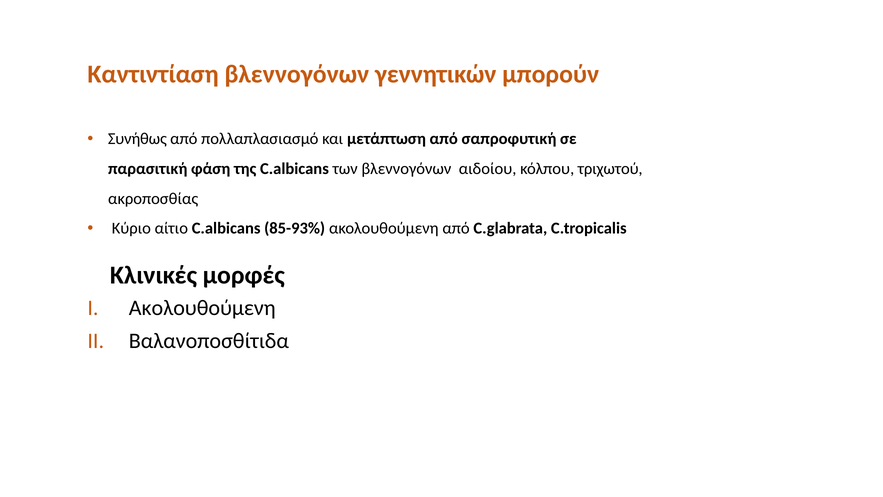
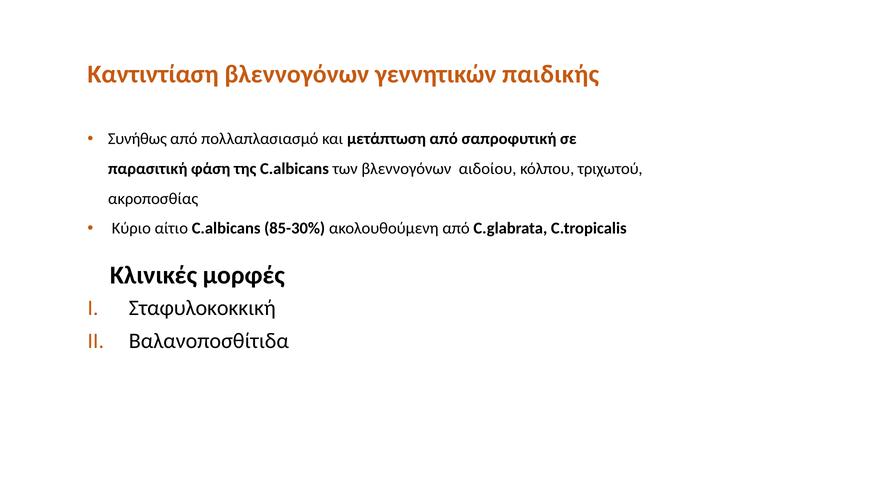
μπορούν: μπορούν -> παιδικής (551, 74)
85-93%: 85-93% -> 85-30% (295, 228)
Ακολουθούμενη: Ακολουθούμενη -> Σταφυλοκοκκική (202, 308)
